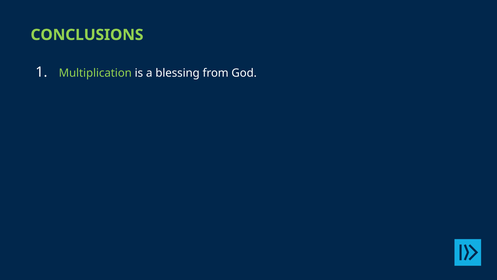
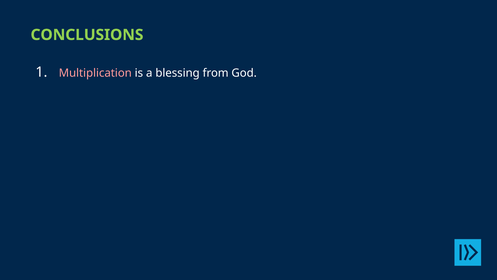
Multiplication colour: light green -> pink (95, 73)
